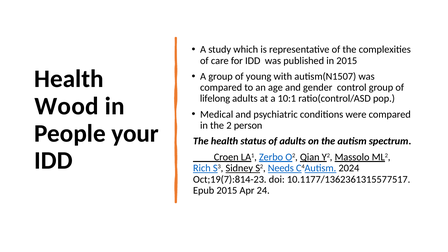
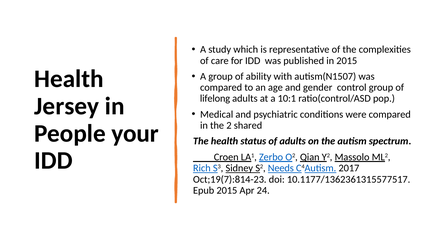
young: young -> ability (259, 76)
Wood: Wood -> Jersey (67, 106)
person: person -> shared (248, 125)
2024: 2024 -> 2017 (349, 168)
